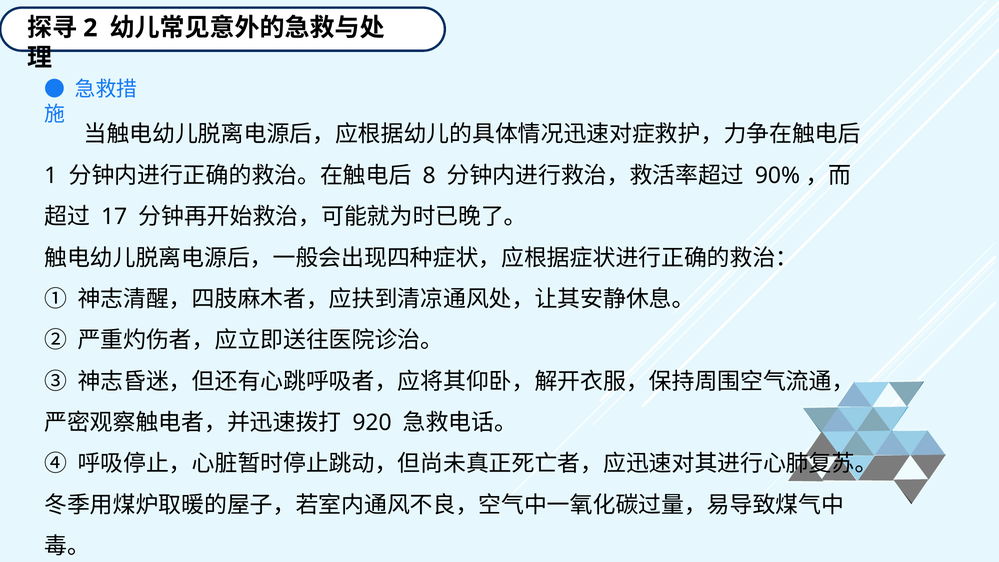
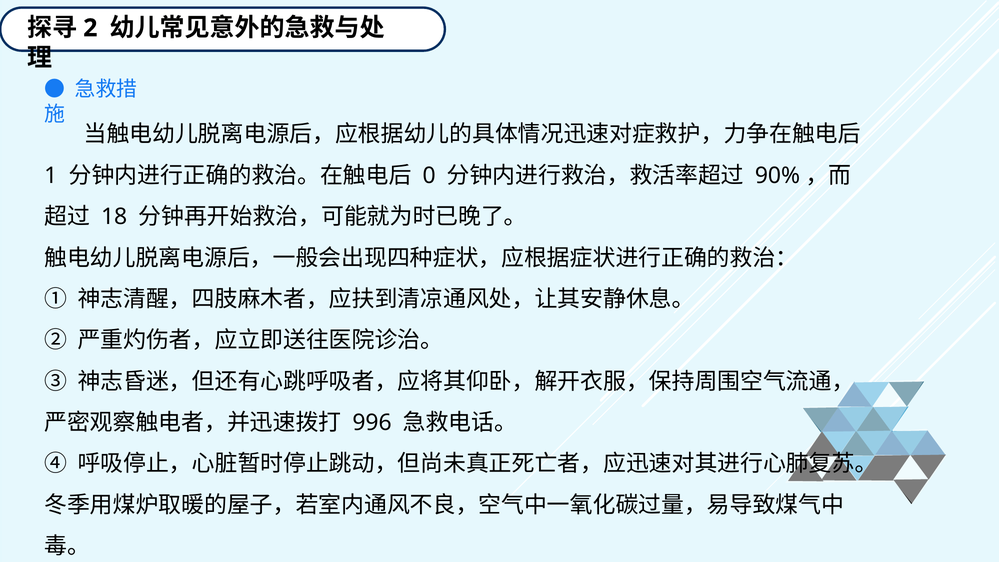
8: 8 -> 0 (429, 176)
17: 17 -> 18 (114, 217)
920: 920 -> 996 (372, 423)
